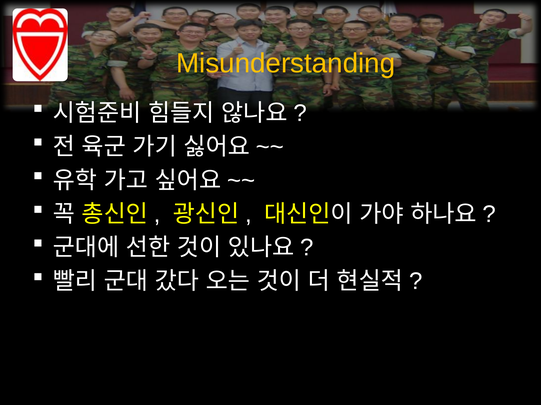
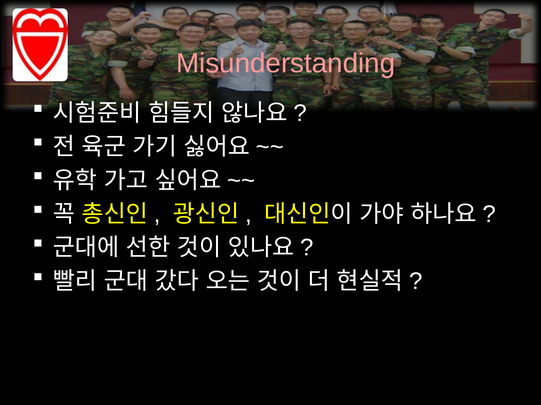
Misunderstanding colour: yellow -> pink (286, 64)
